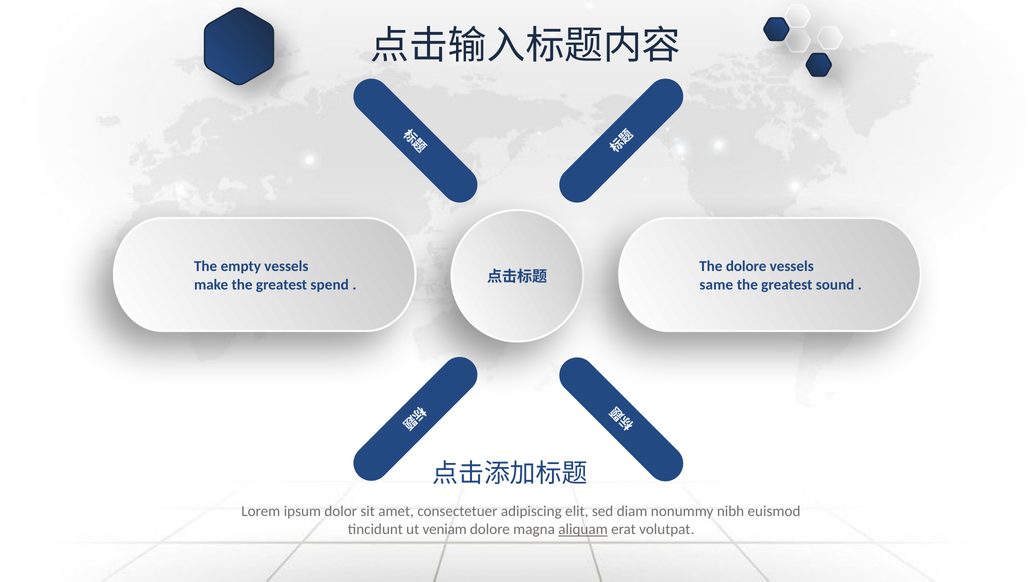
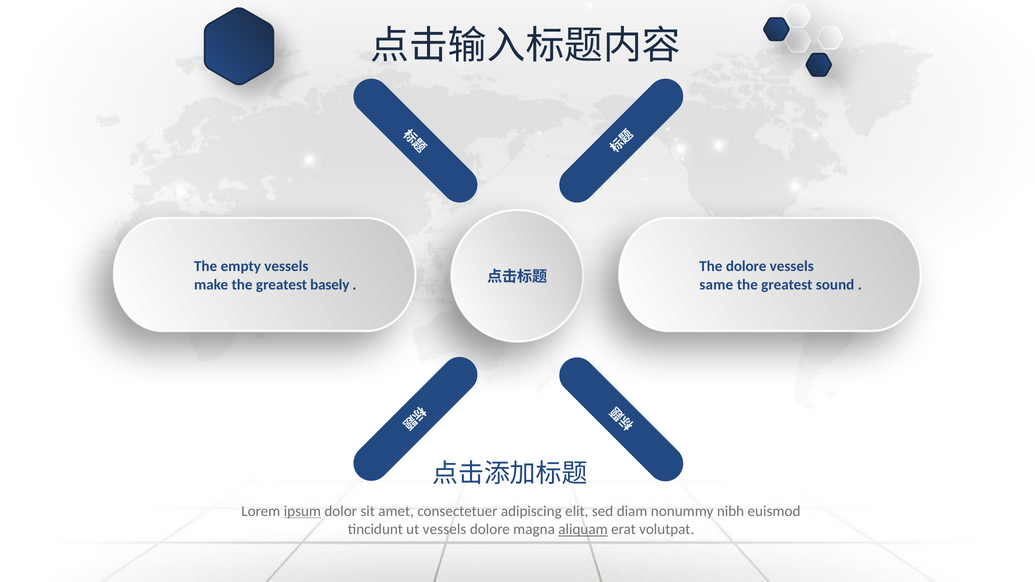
spend: spend -> basely (330, 285)
ipsum underline: none -> present (302, 511)
ut veniam: veniam -> vessels (445, 530)
